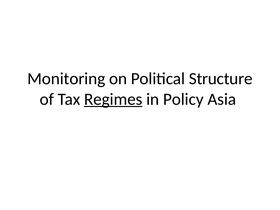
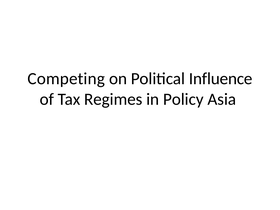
Monitoring: Monitoring -> Competing (66, 79)
Structure: Structure -> Influence (221, 79)
Regimes underline: present -> none (113, 99)
